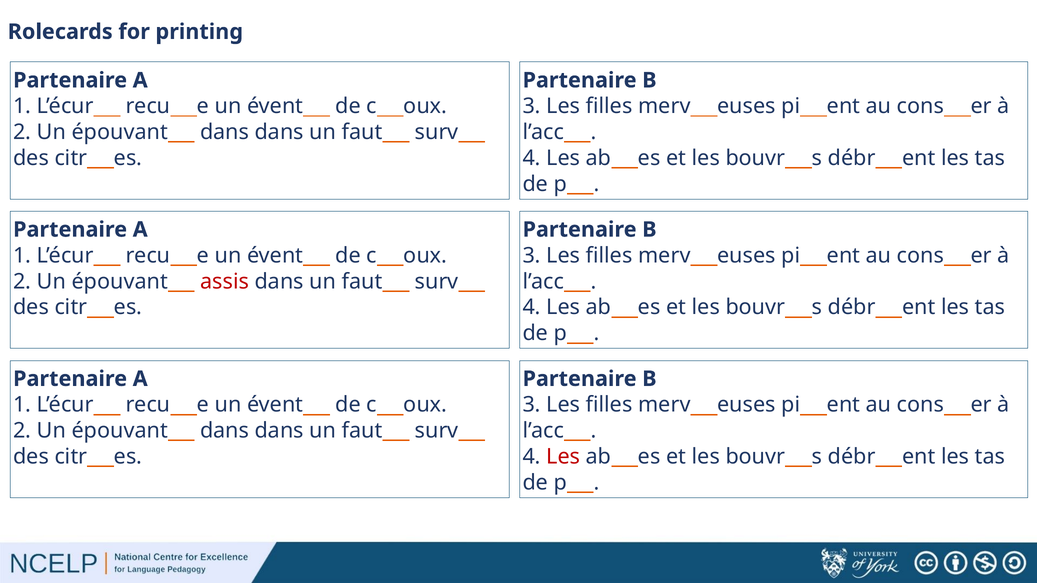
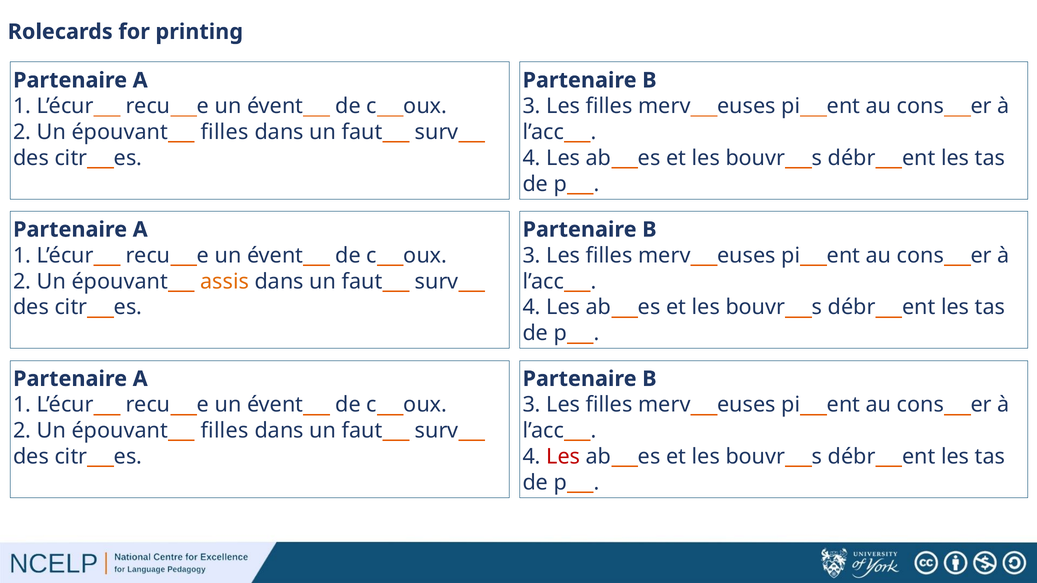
dans: dans -> filles (225, 132)
assis colour: red -> orange (225, 282)
dans: dans -> filles (225, 431)
